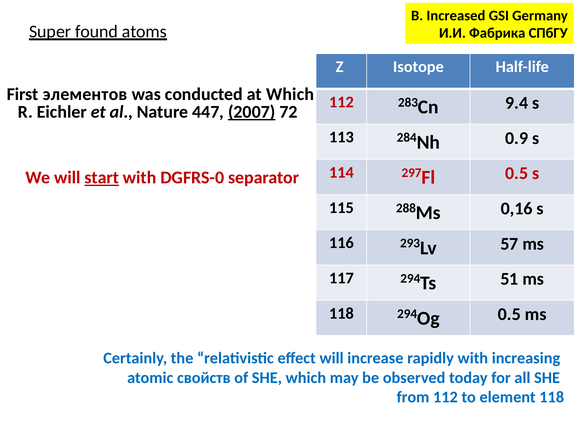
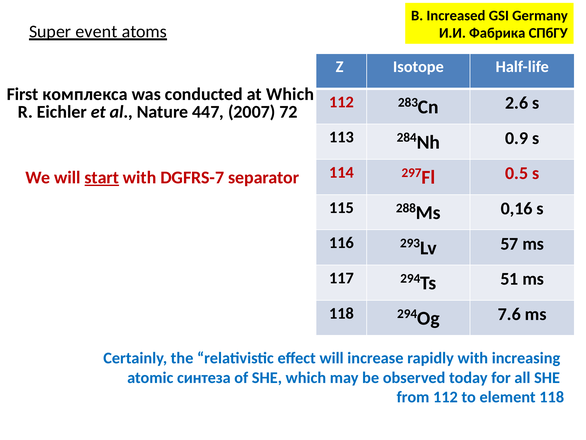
found: found -> event (96, 32)
элементов: элементов -> комплекса (85, 94)
9.4: 9.4 -> 2.6 (517, 103)
2007 underline: present -> none (252, 112)
DGFRS-0: DGFRS-0 -> DGFRS-7 (192, 177)
0.5: 0.5 -> 7.6 (509, 314)
свойств: свойств -> синтеза (204, 377)
